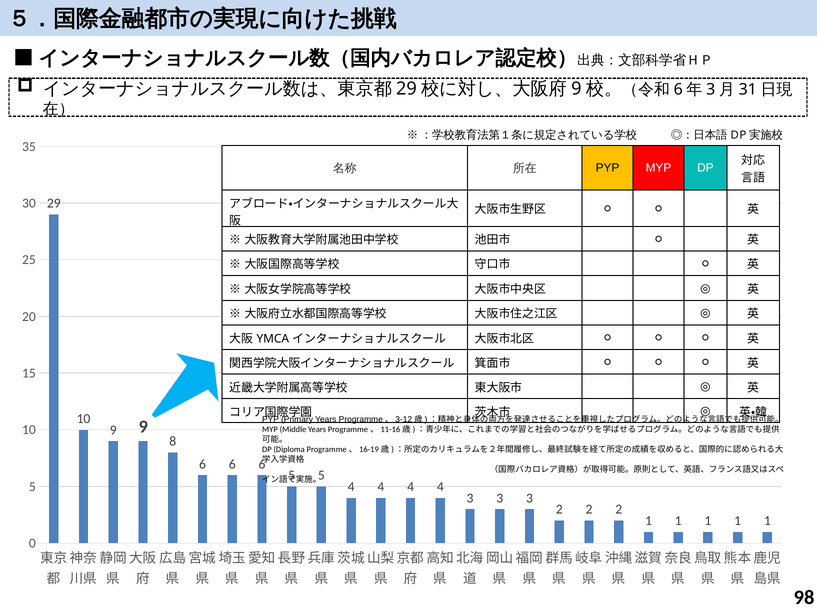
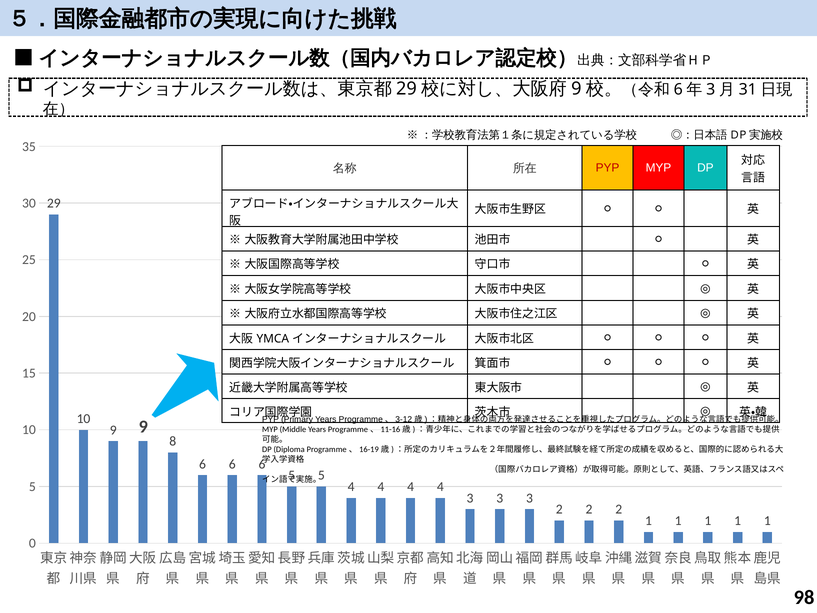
PYP colour: black -> red (608, 168)
